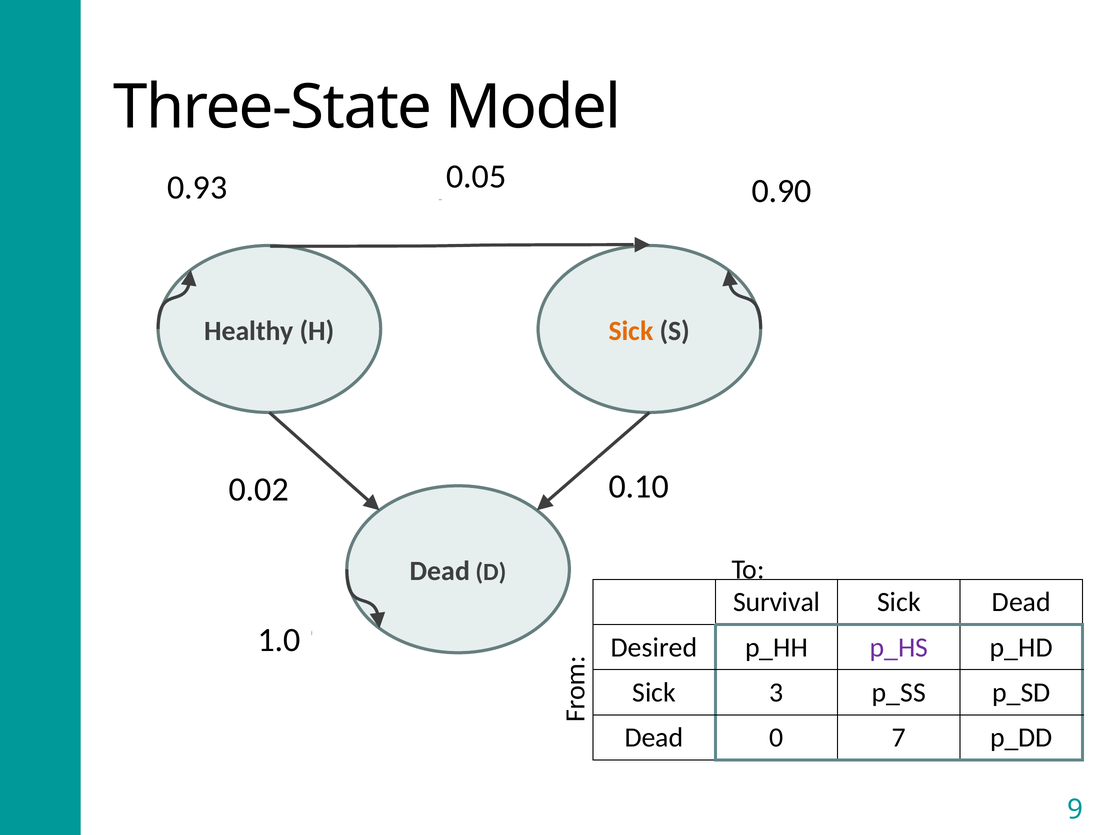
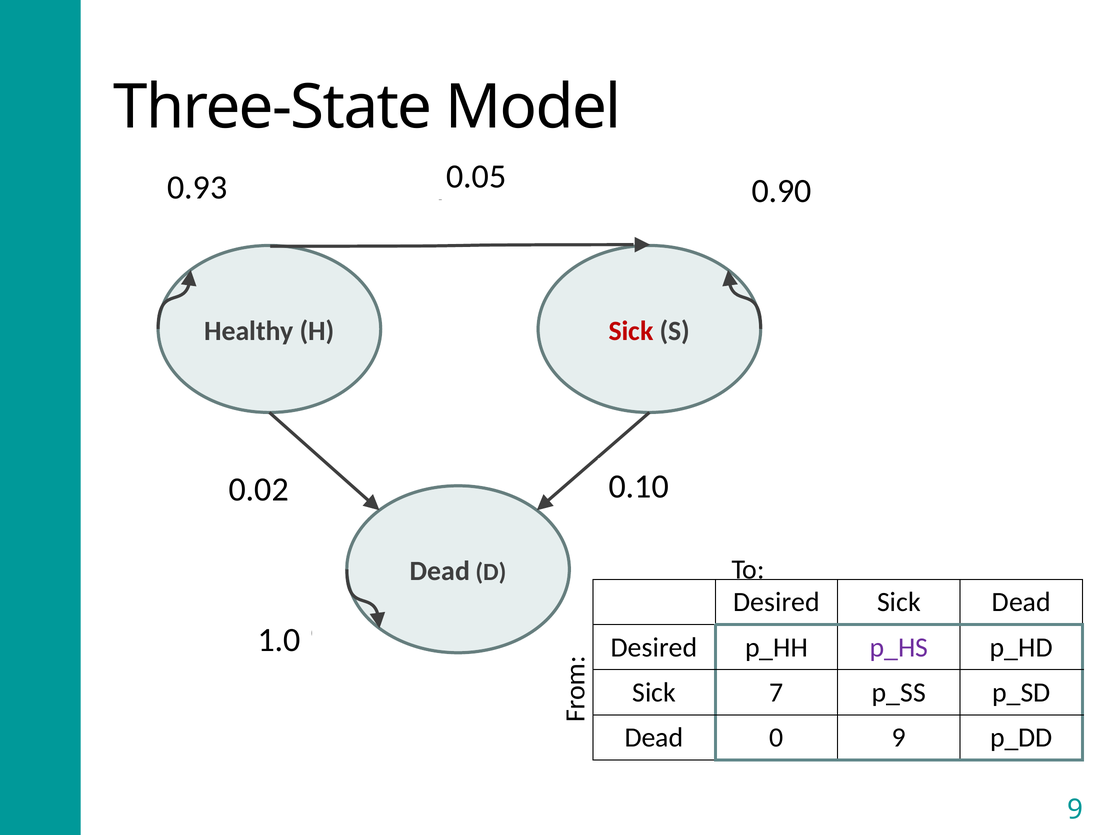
Sick colour: orange -> red (631, 331)
Survival: Survival -> Desired (776, 602)
3: 3 -> 7 (776, 692)
0 7: 7 -> 9 (899, 737)
